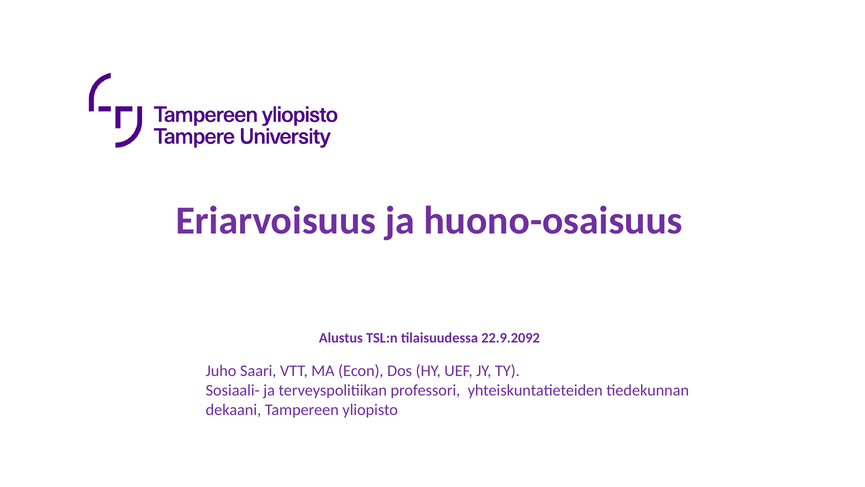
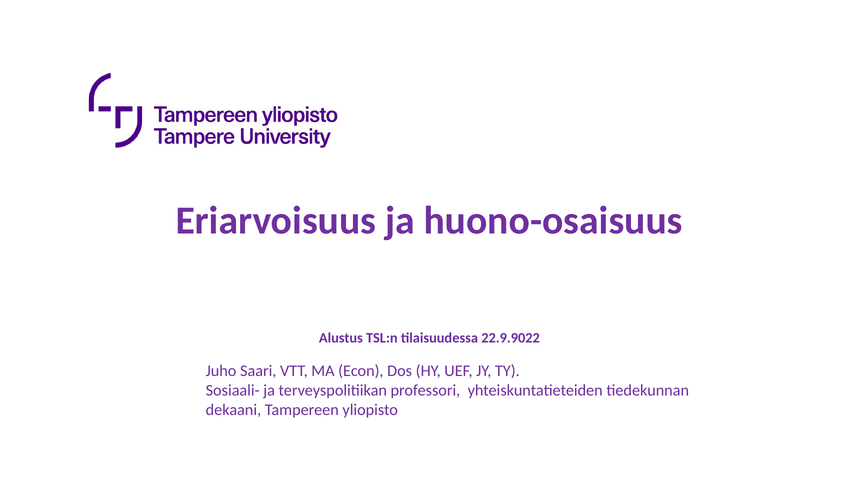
22.9.2092: 22.9.2092 -> 22.9.9022 (511, 337)
